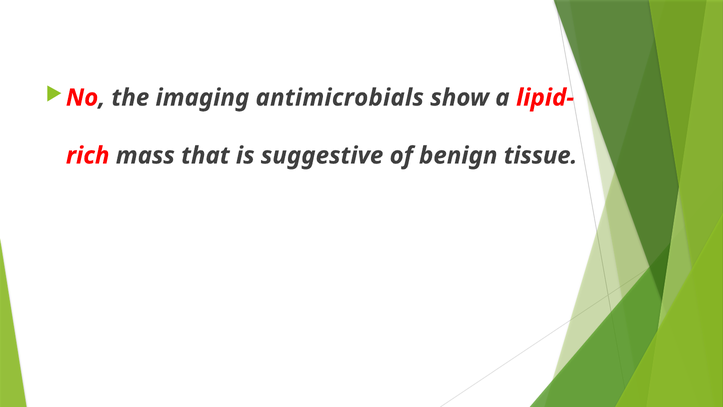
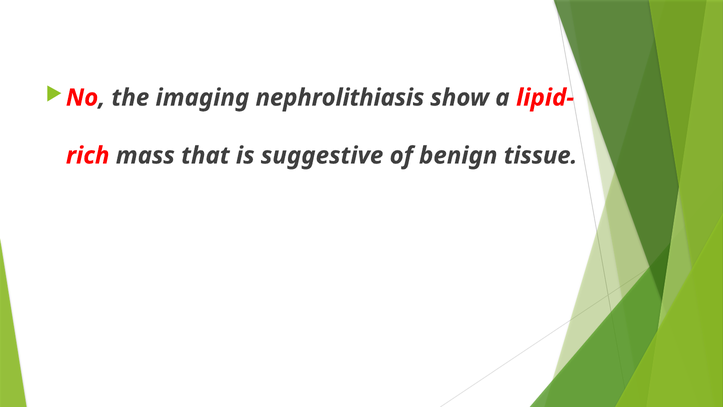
antimicrobials: antimicrobials -> nephrolithiasis (340, 98)
